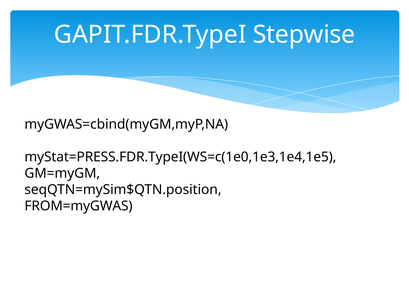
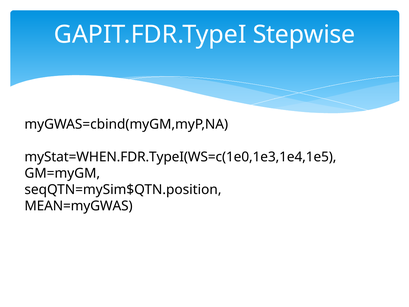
myStat=PRESS.FDR.TypeI(WS=c(1e0,1e3,1e4,1e5: myStat=PRESS.FDR.TypeI(WS=c(1e0,1e3,1e4,1e5 -> myStat=WHEN.FDR.TypeI(WS=c(1e0,1e3,1e4,1e5 (180, 157)
FROM=myGWAS: FROM=myGWAS -> MEAN=myGWAS (79, 206)
